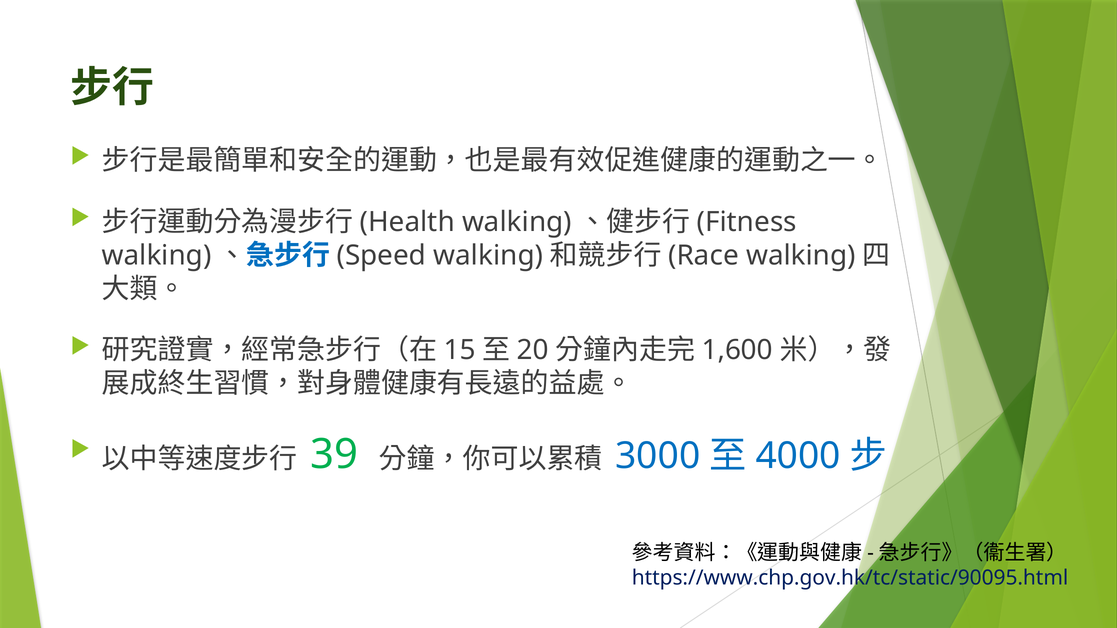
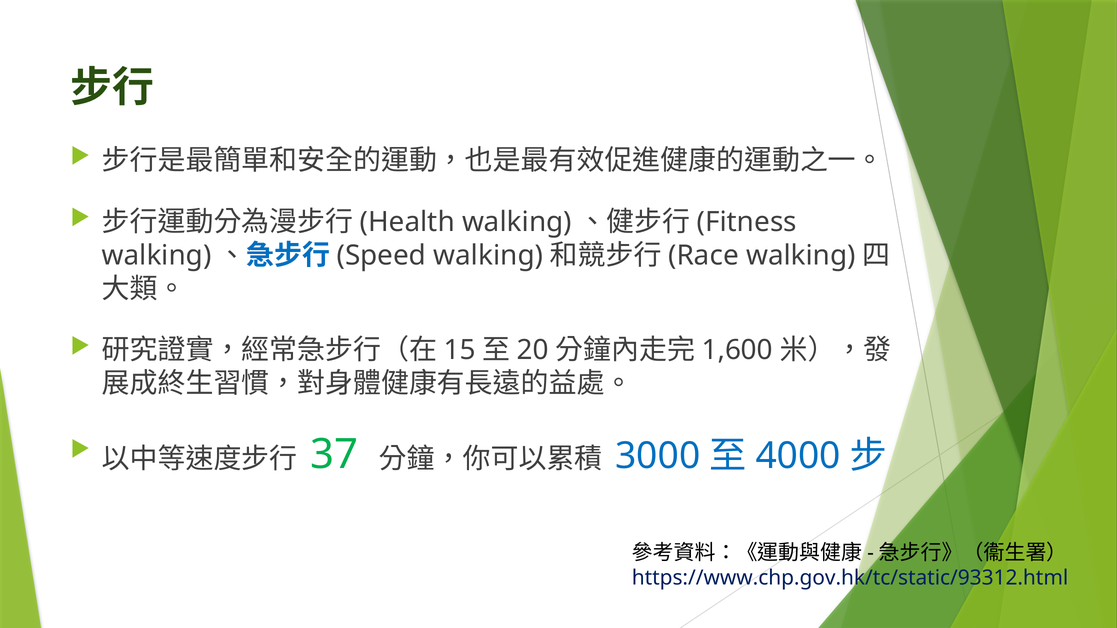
39: 39 -> 37 (334, 455)
https://www.chp.gov.hk/tc/static/90095.html: https://www.chp.gov.hk/tc/static/90095.html -> https://www.chp.gov.hk/tc/static/93312.html (850, 578)
